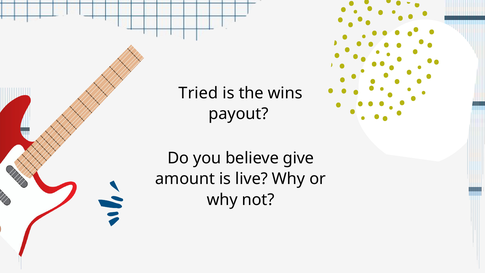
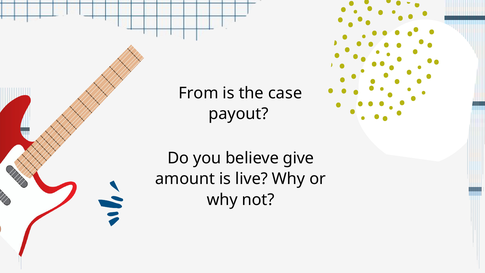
Tried: Tried -> From (198, 93)
wins: wins -> case (285, 93)
